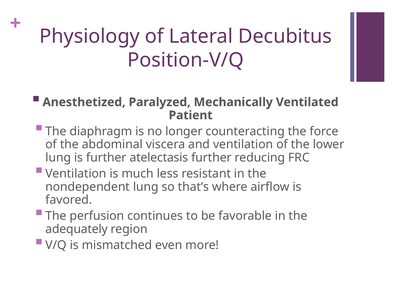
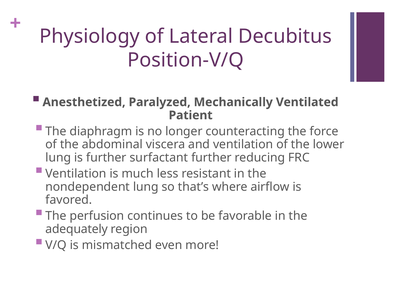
atelectasis: atelectasis -> surfactant (159, 157)
